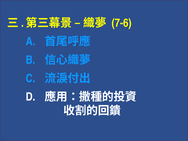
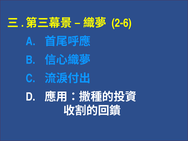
7-6: 7-6 -> 2-6 (122, 23)
